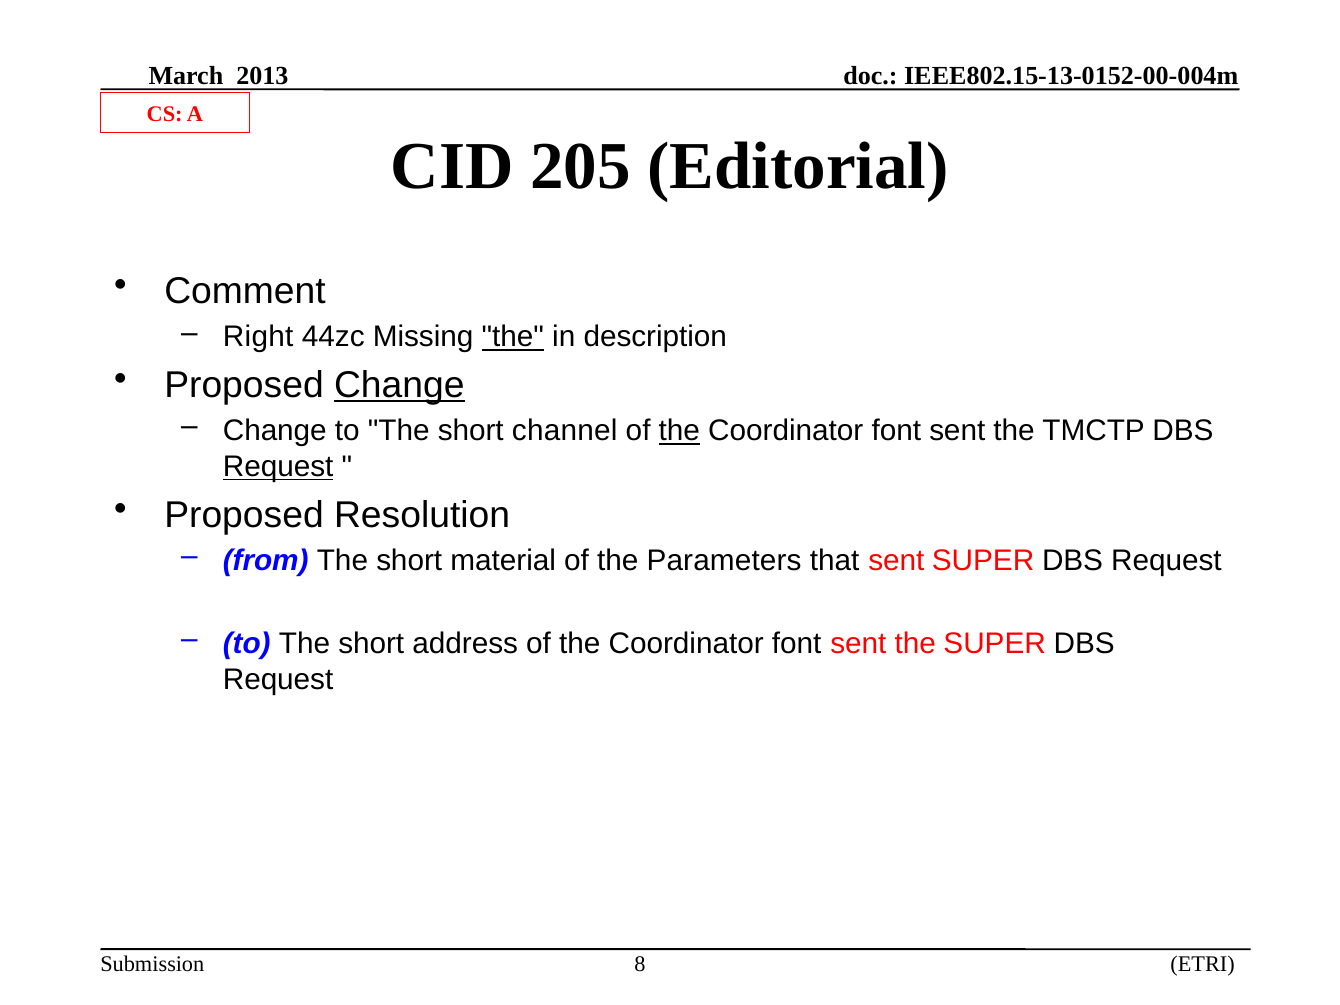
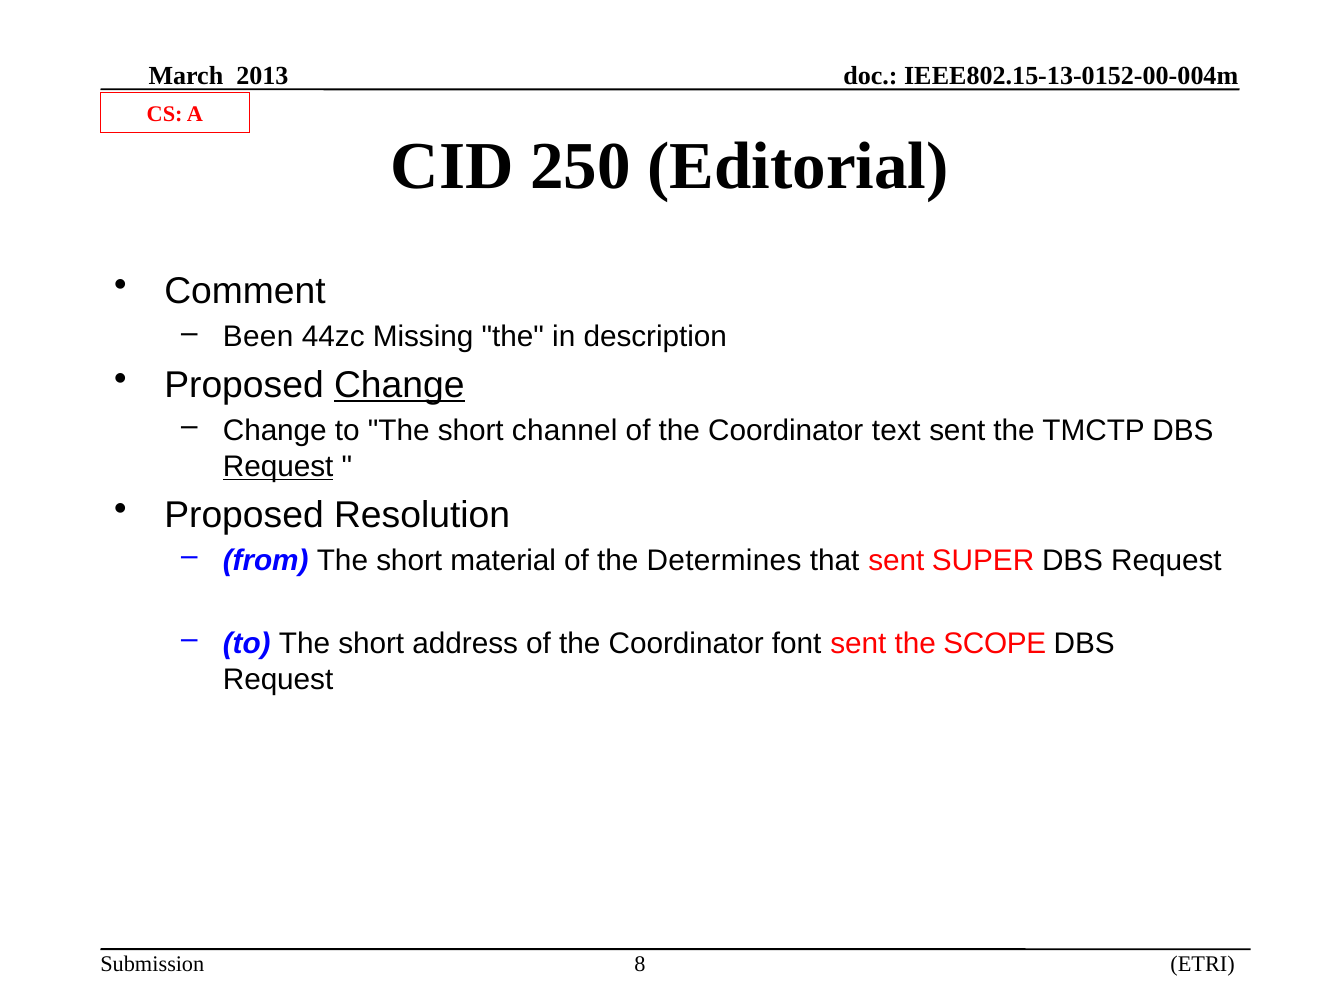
205: 205 -> 250 (581, 167)
Right: Right -> Been (258, 337)
the underline: present -> none (513, 337)
the underline: present -> none (679, 431)
font: font -> text (896, 431)
Parameters: Parameters -> Determines (724, 560)
the SUPER: SUPER -> SCOPE (995, 644)
